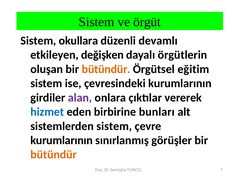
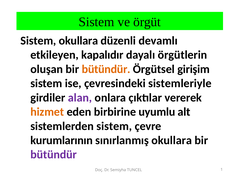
değişken: değişken -> kapalıdır (102, 55)
eğitim: eğitim -> girişim (194, 69)
çevresindeki kurumlarının: kurumlarının -> sistemleriyle (180, 83)
hizmet colour: blue -> orange (47, 112)
bunları: bunları -> uyumlu (157, 112)
sınırlanmış görüşler: görüşler -> okullara (172, 140)
bütündür colour: orange -> purple (54, 154)
